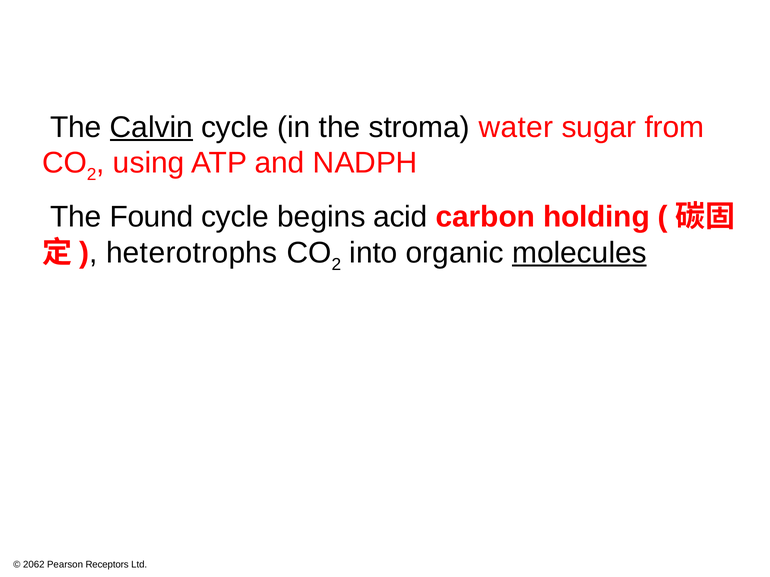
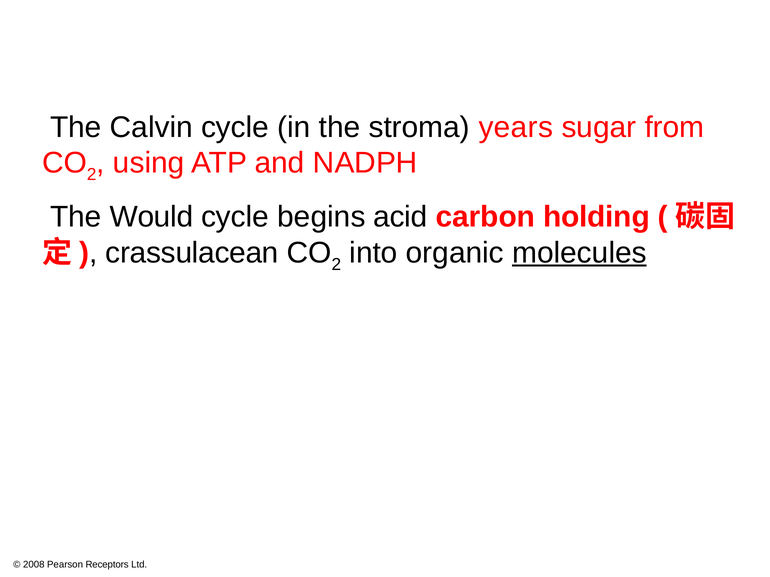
Calvin underline: present -> none (151, 127)
water: water -> years (516, 127)
Found: Found -> Would (151, 217)
heterotrophs: heterotrophs -> crassulacean (192, 253)
2062: 2062 -> 2008 (34, 565)
